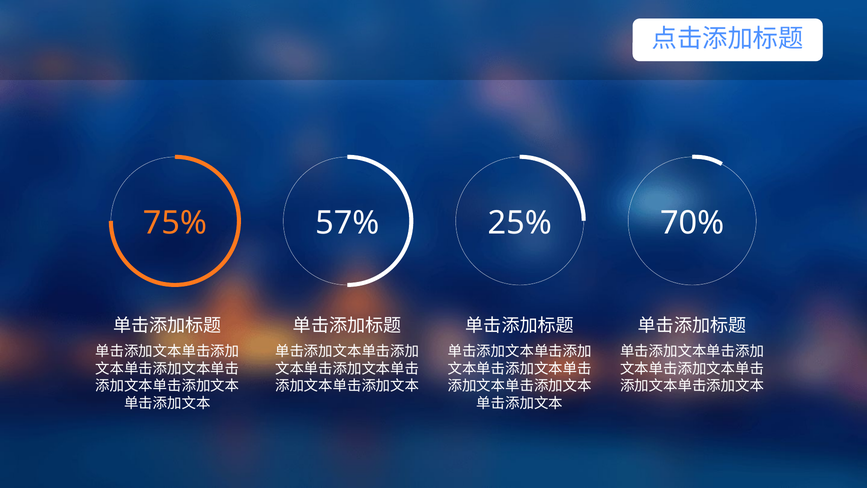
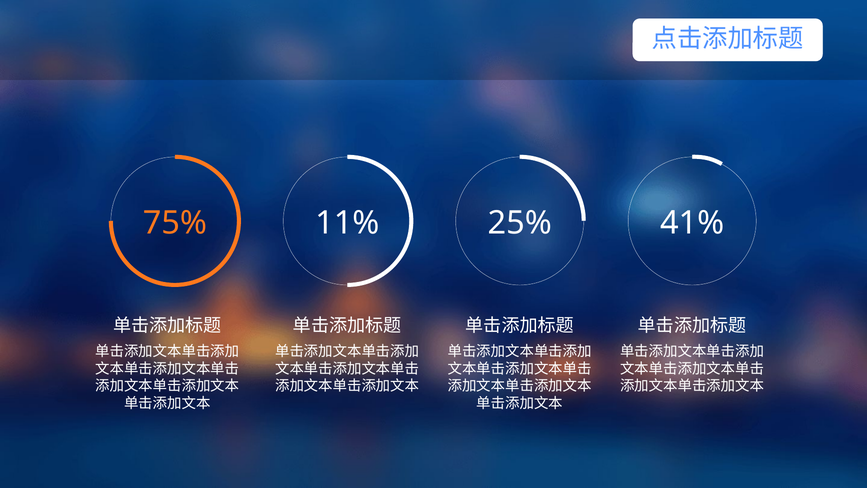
57%: 57% -> 11% (347, 223)
70%: 70% -> 41% (692, 223)
